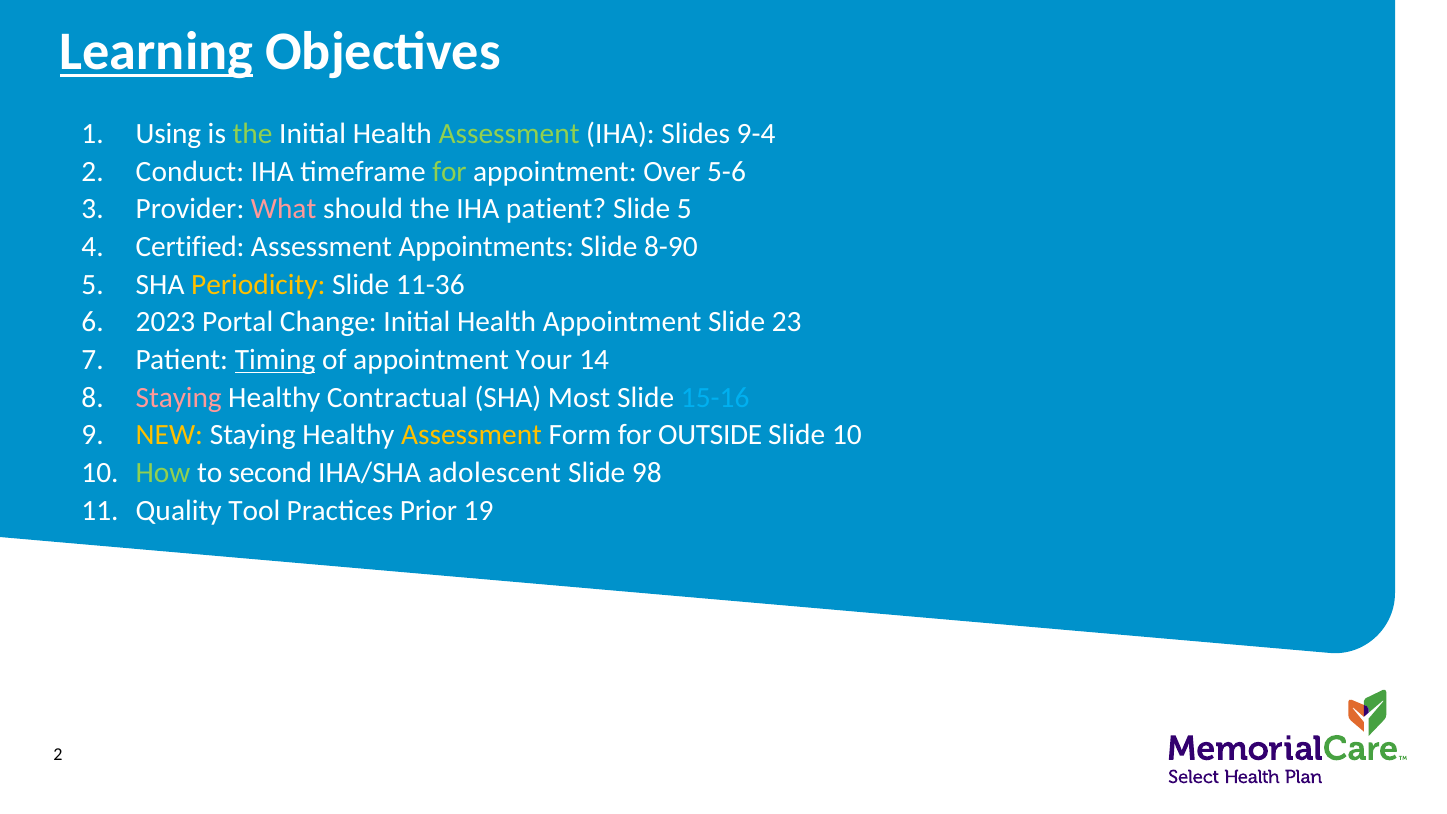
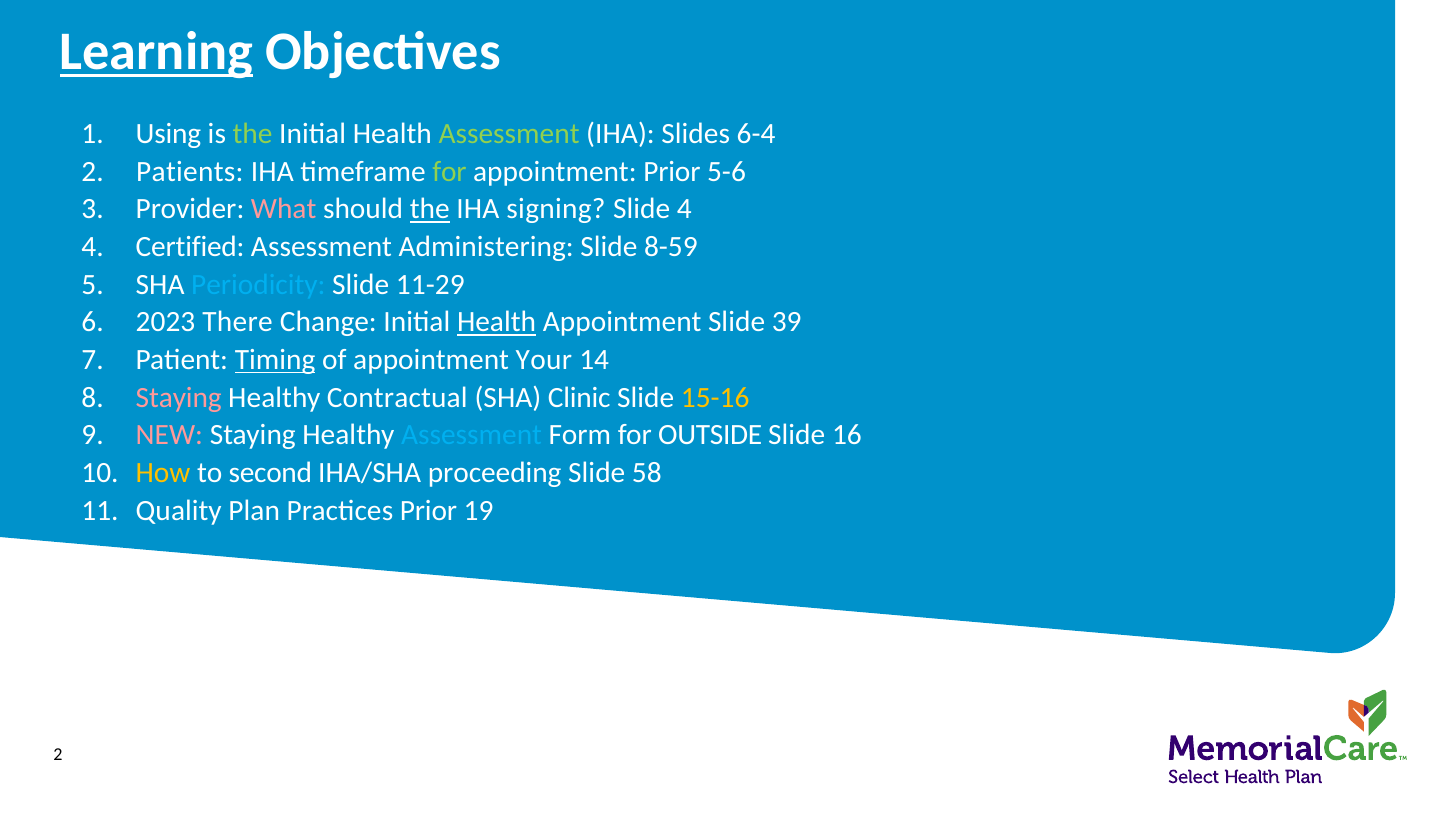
9-4: 9-4 -> 6-4 (756, 134)
Conduct: Conduct -> Patients (190, 172)
appointment Over: Over -> Prior (672, 172)
the underline: none -> present (430, 209)
IHA patient: patient -> signing (556, 209)
Slide 5: 5 -> 4 (684, 209)
Appointments: Appointments -> Administering (486, 247)
8-90: 8-90 -> 8-59 (671, 247)
Periodicity colour: yellow -> light blue (258, 285)
11-36: 11-36 -> 11-29 (430, 285)
Portal: Portal -> There (237, 322)
Health underline: none -> present (497, 322)
23: 23 -> 39 (787, 322)
Most: Most -> Clinic (579, 397)
15-16 colour: light blue -> yellow (715, 397)
NEW colour: yellow -> pink (169, 435)
Assessment colour: yellow -> light blue (472, 435)
Slide 10: 10 -> 16 (847, 435)
How colour: light green -> yellow (163, 473)
adolescent: adolescent -> proceeding (495, 473)
98: 98 -> 58 (647, 473)
Tool: Tool -> Plan (254, 510)
